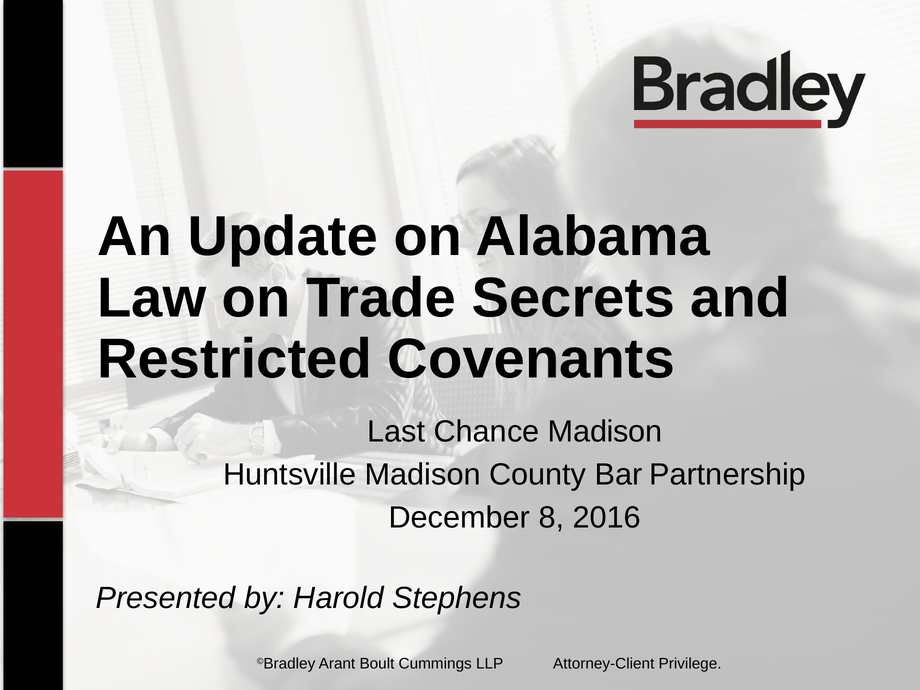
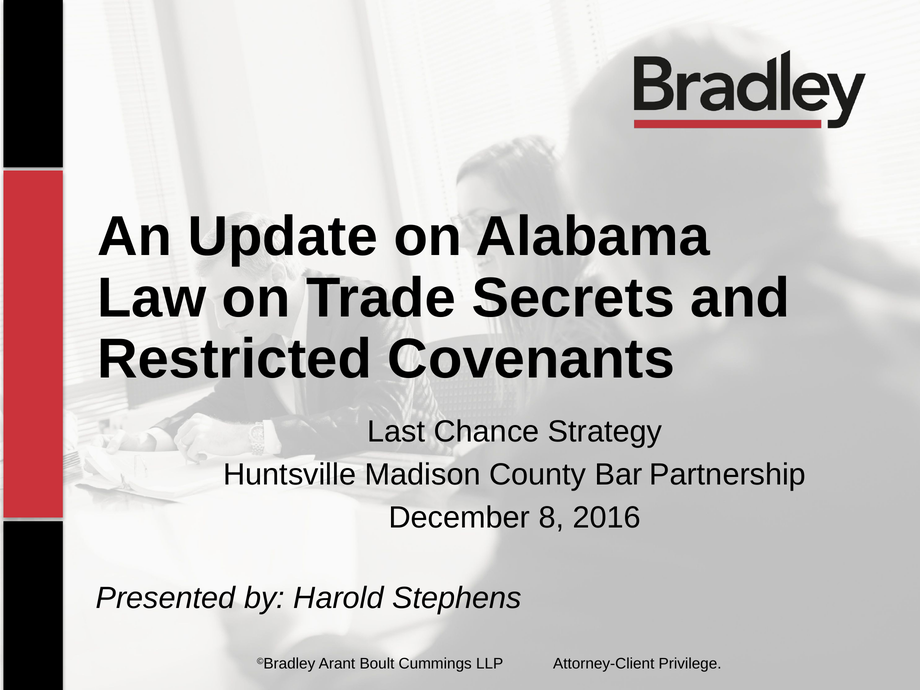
Chance Madison: Madison -> Strategy (605, 432)
